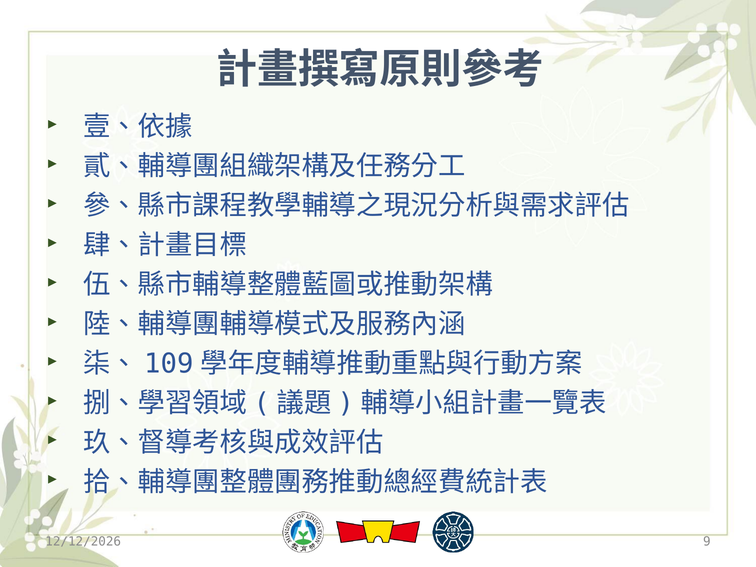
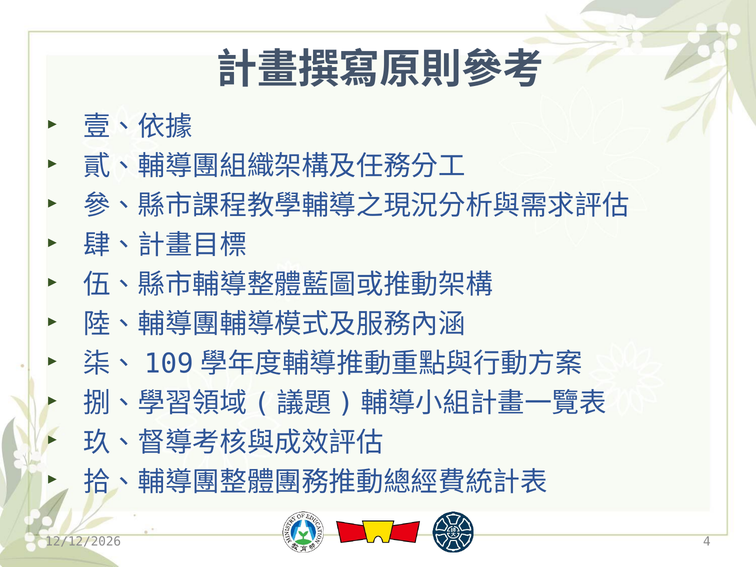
9: 9 -> 4 (707, 541)
